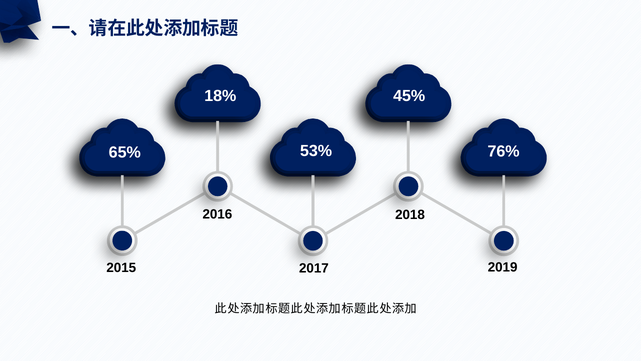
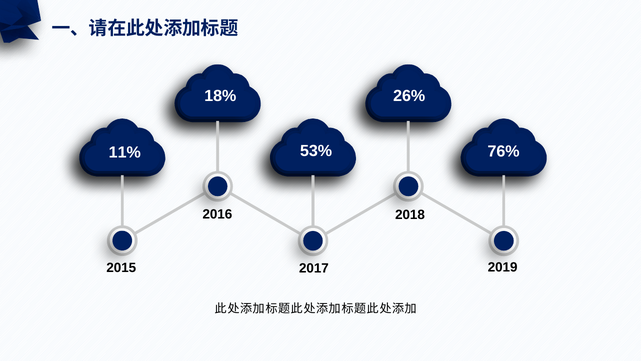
45%: 45% -> 26% (409, 96)
65%: 65% -> 11% (125, 152)
